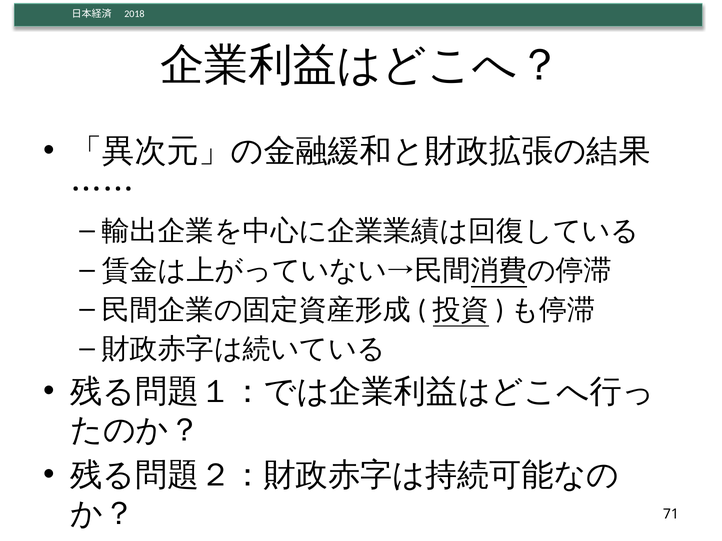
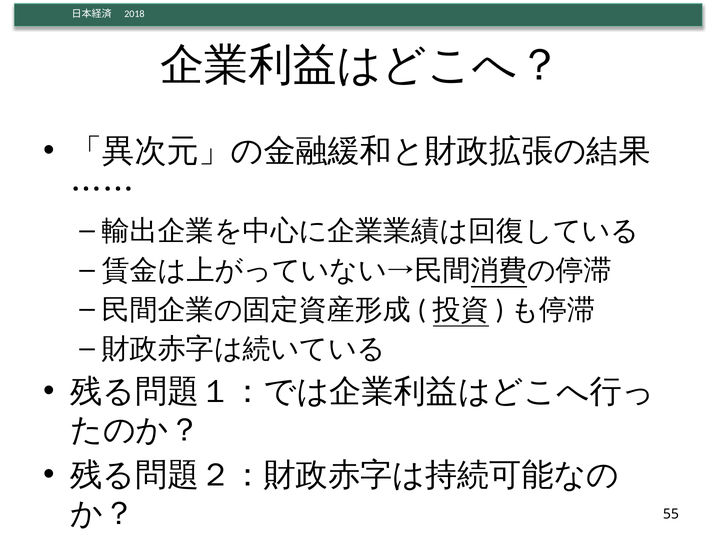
71: 71 -> 55 (671, 515)
